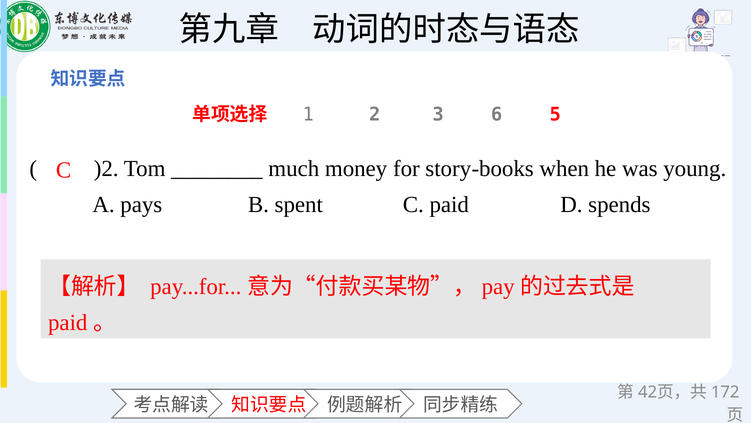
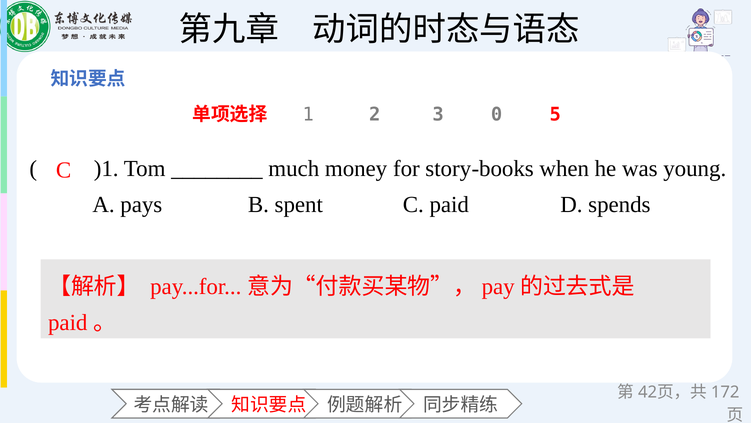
6: 6 -> 0 (497, 115)
)2: )2 -> )1 (106, 169)
